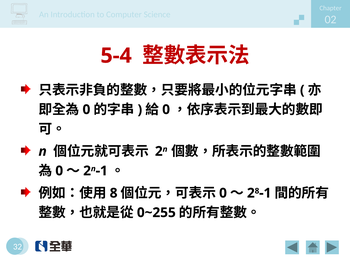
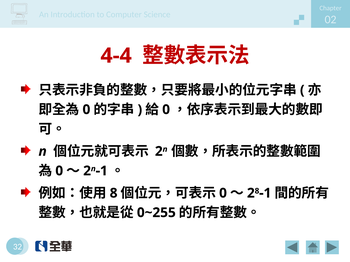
5-4: 5-4 -> 4-4 (116, 56)
